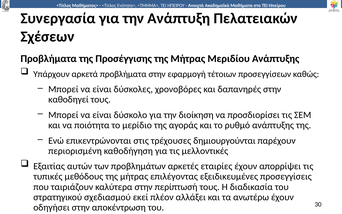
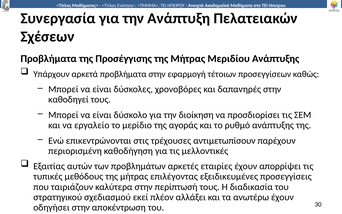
ποιότητα: ποιότητα -> εργαλείο (92, 125)
δημιουργούνται: δημιουργούνται -> αντιμετωπίσουν (224, 140)
